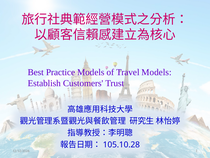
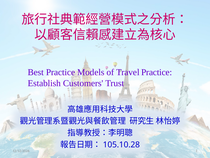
Travel Models: Models -> Practice (157, 72)
